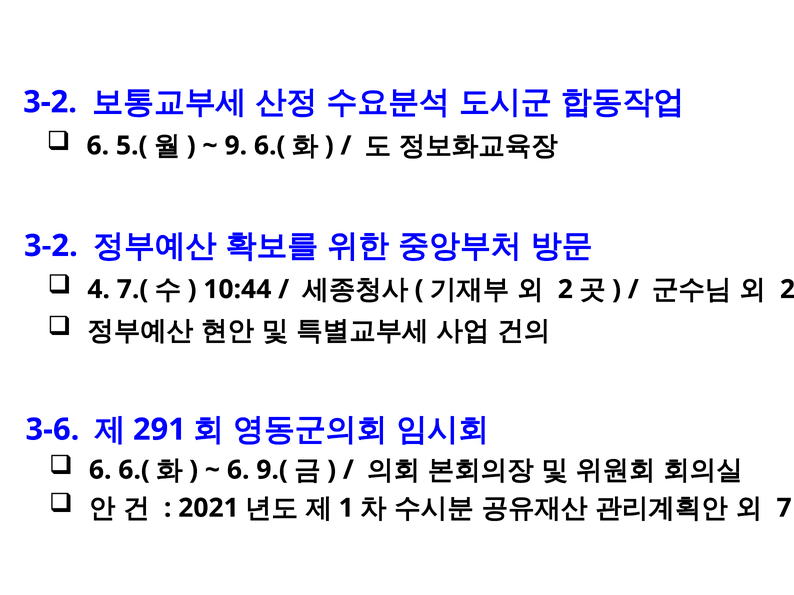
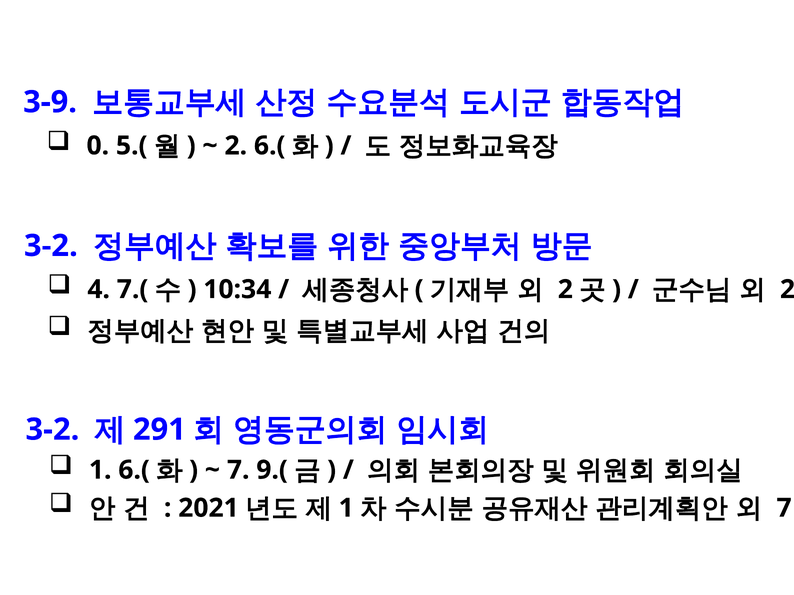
3-2: 3-2 -> 3-9 (50, 102)
6: 6 -> 0 (98, 146)
9: 9 -> 2 (236, 146)
10:44: 10:44 -> 10:34 (237, 290)
3-6: 3-6 -> 3-2 (52, 430)
6: 6 -> 1 (100, 470)
6: 6 -> 7 (238, 470)
